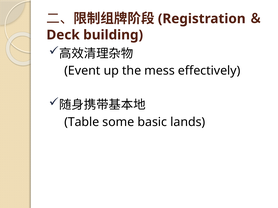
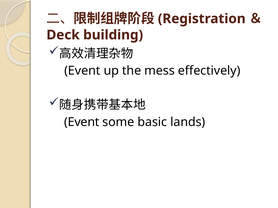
Table: Table -> Event (82, 122)
